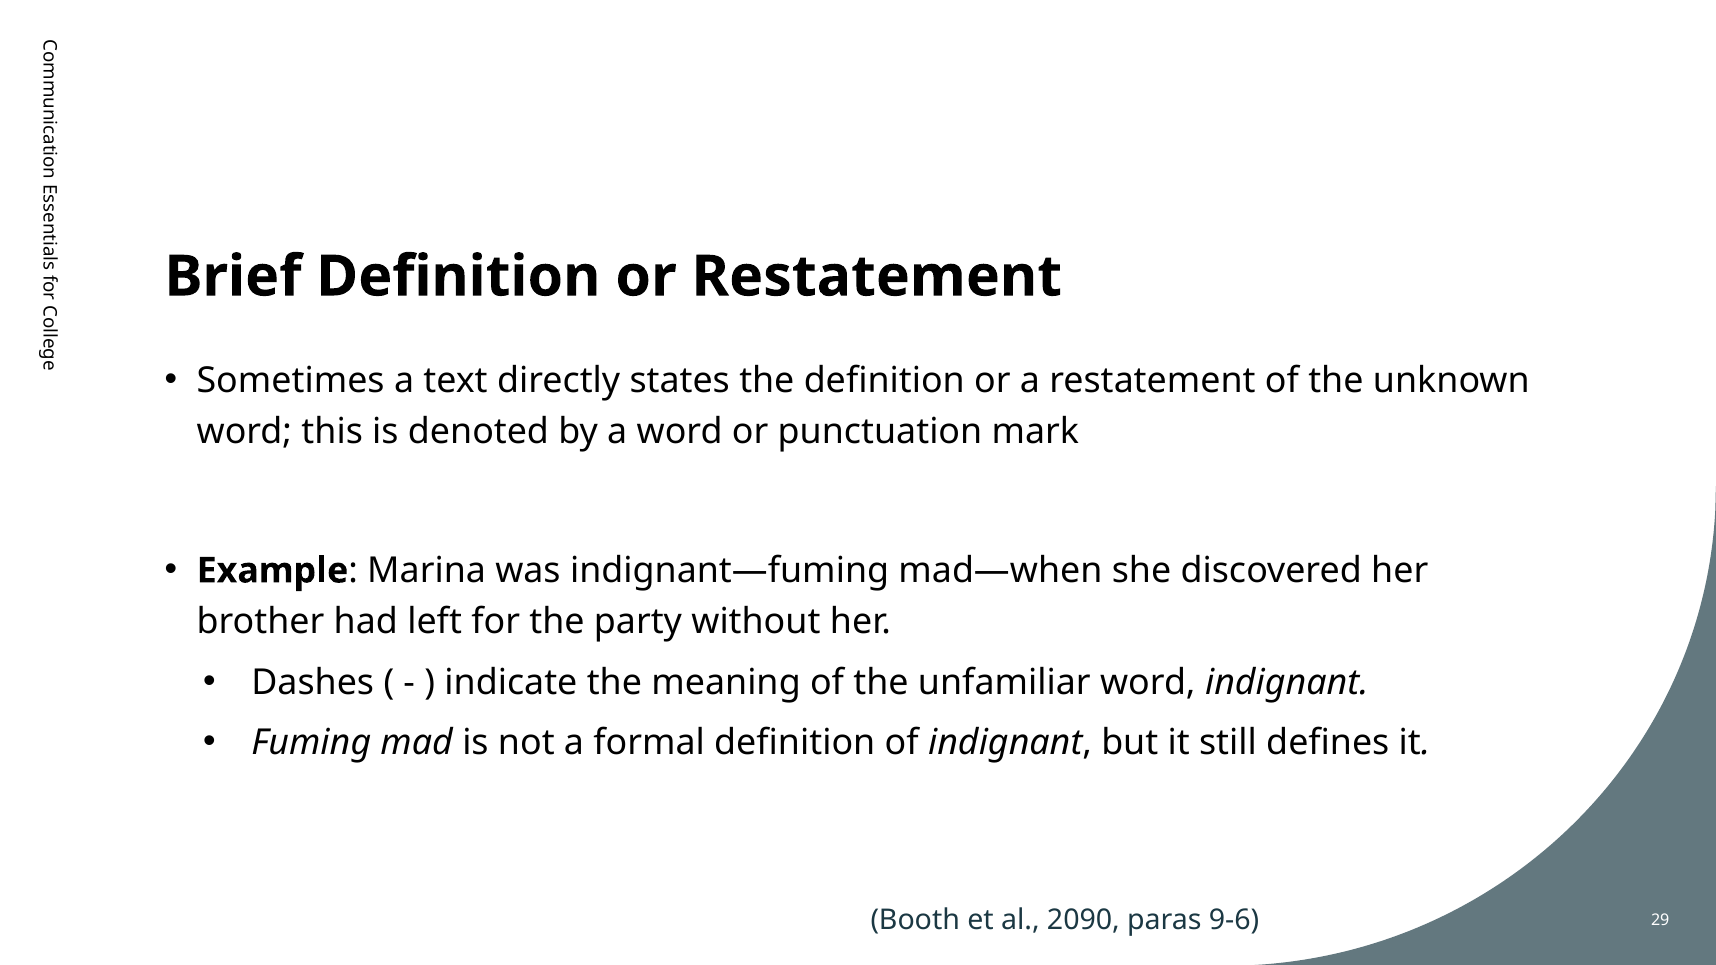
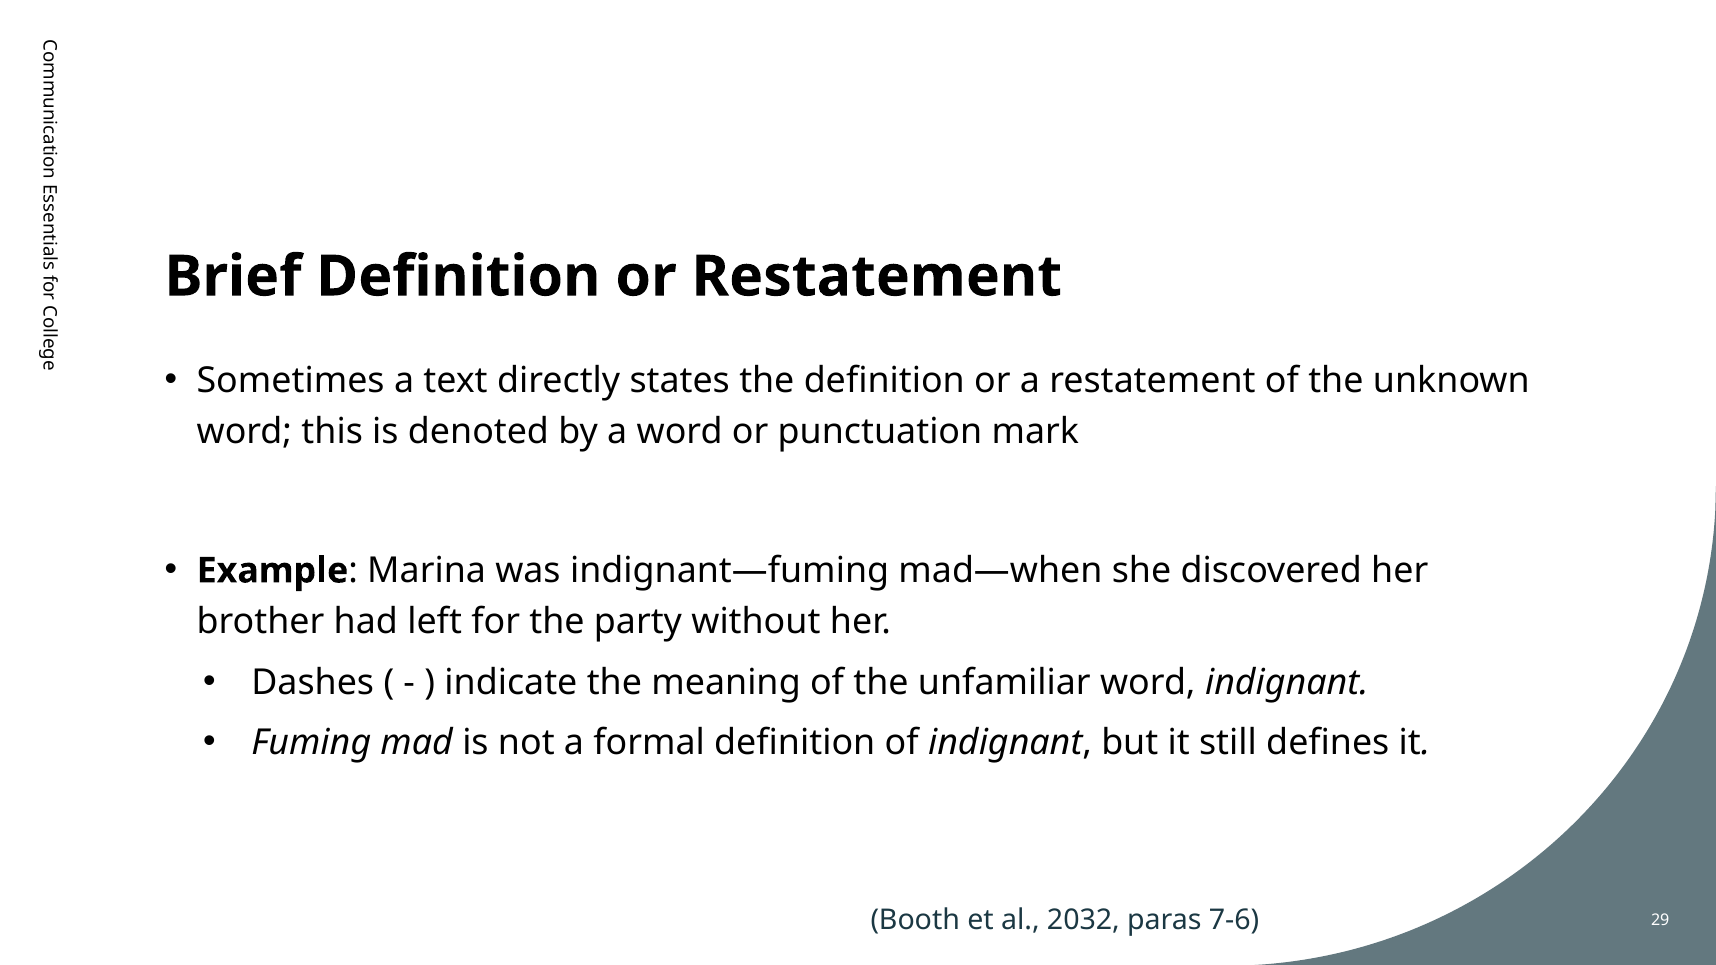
2090: 2090 -> 2032 (1083, 920)
9-6: 9-6 -> 7-6 (1234, 920)
